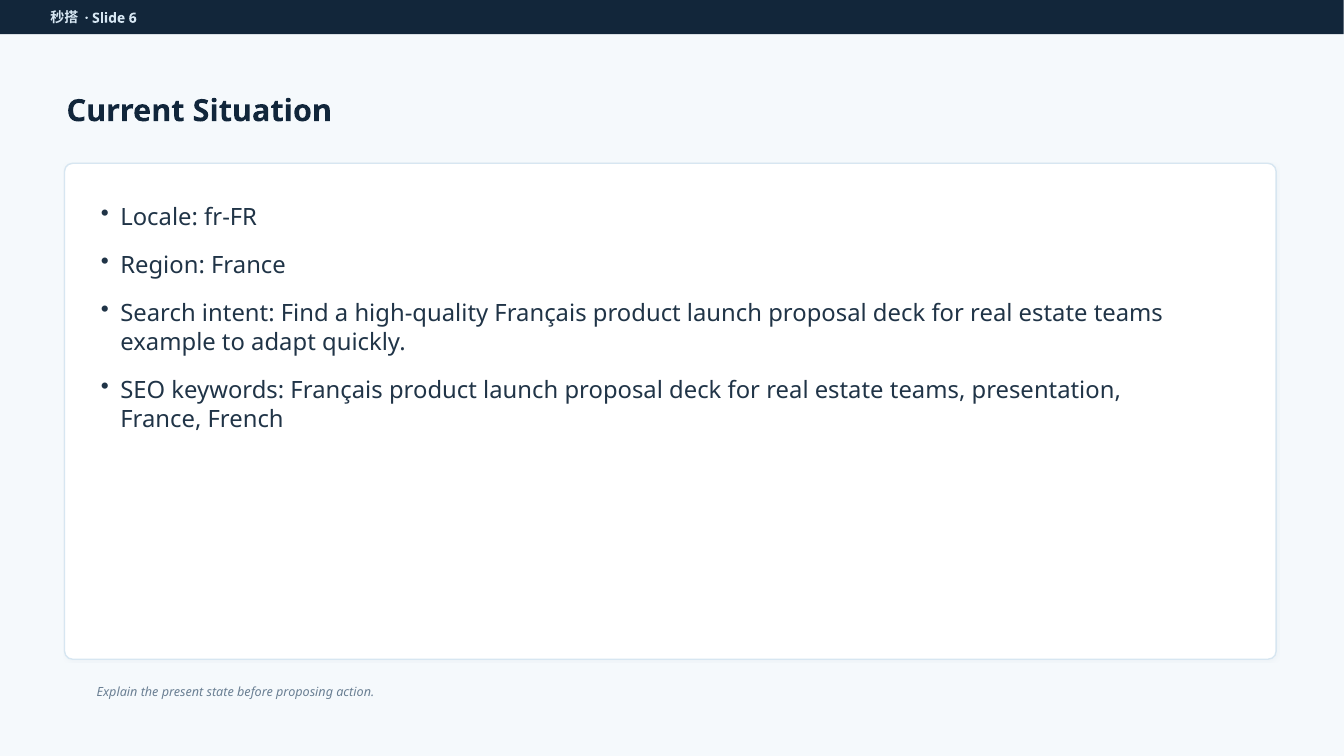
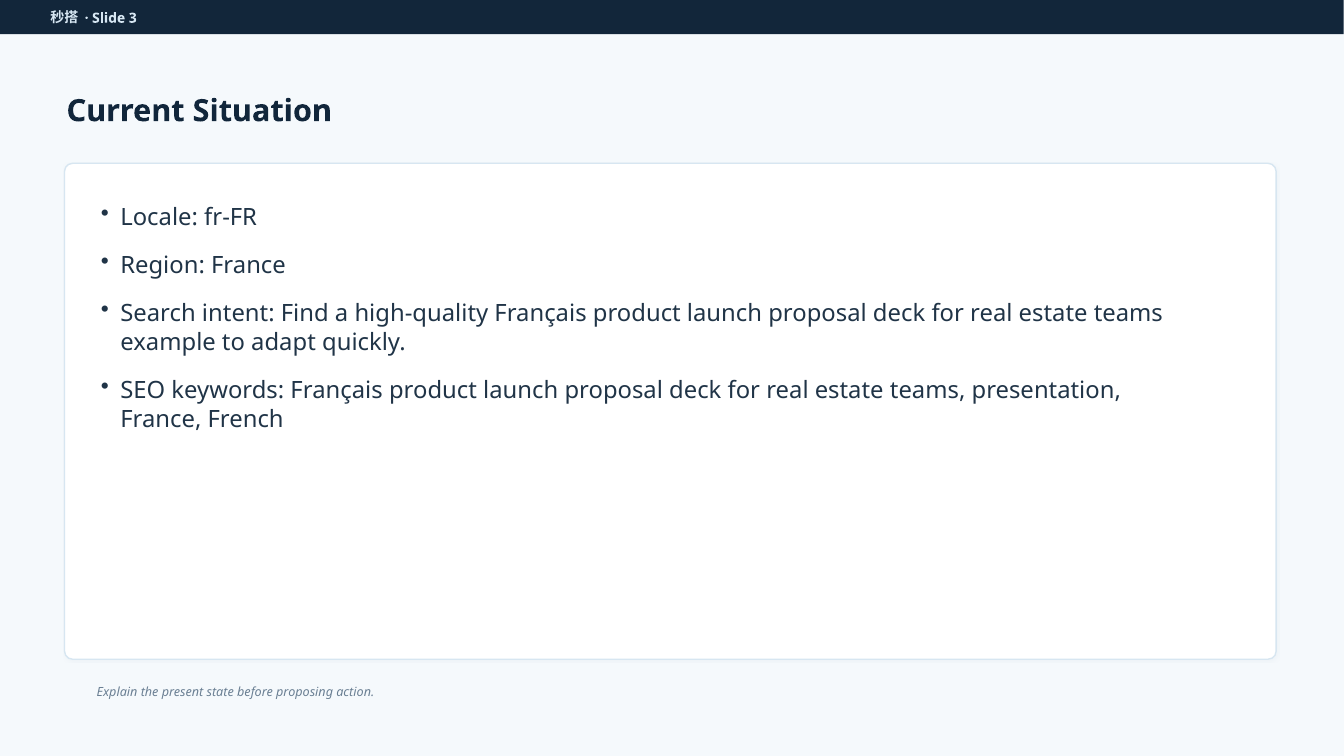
6: 6 -> 3 (133, 18)
